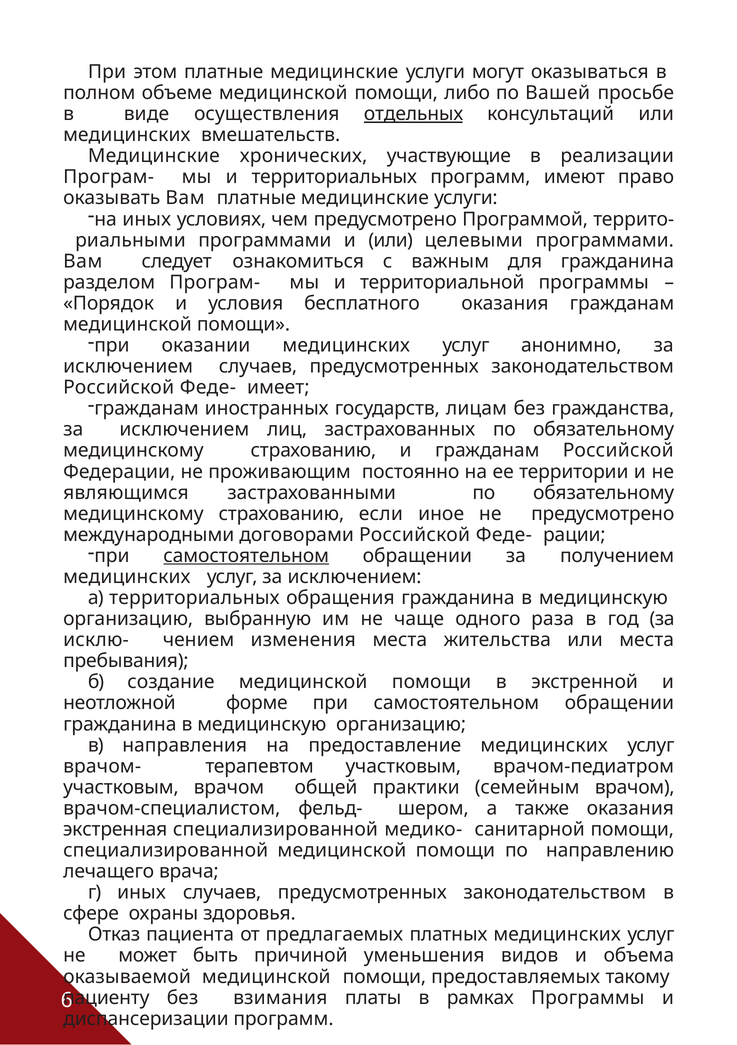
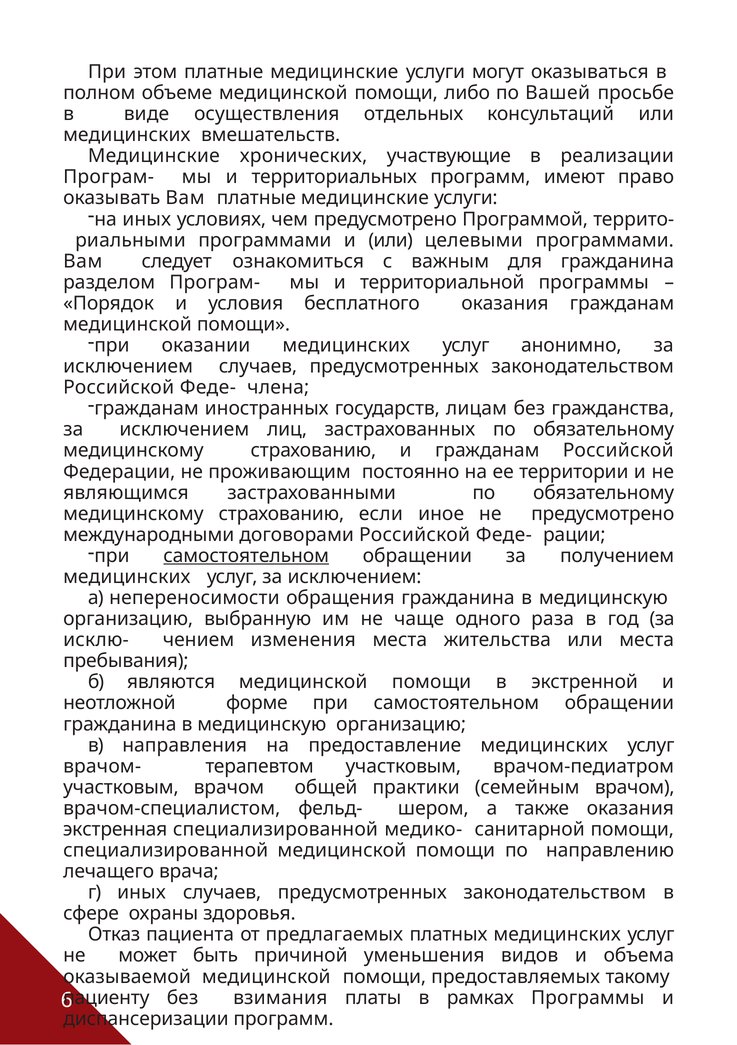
отдельных underline: present -> none (414, 114)
имеет: имеет -> члена (278, 387)
а территориальных: территориальных -> непереносимости (194, 598)
создание: создание -> являются (171, 682)
